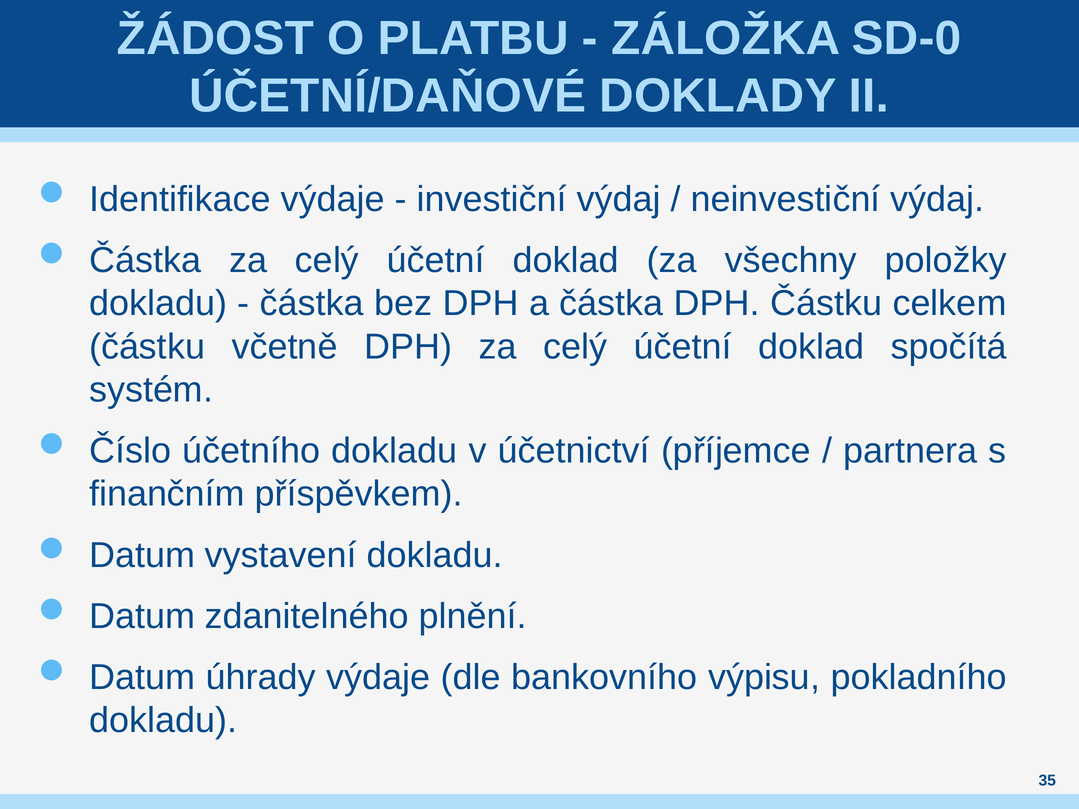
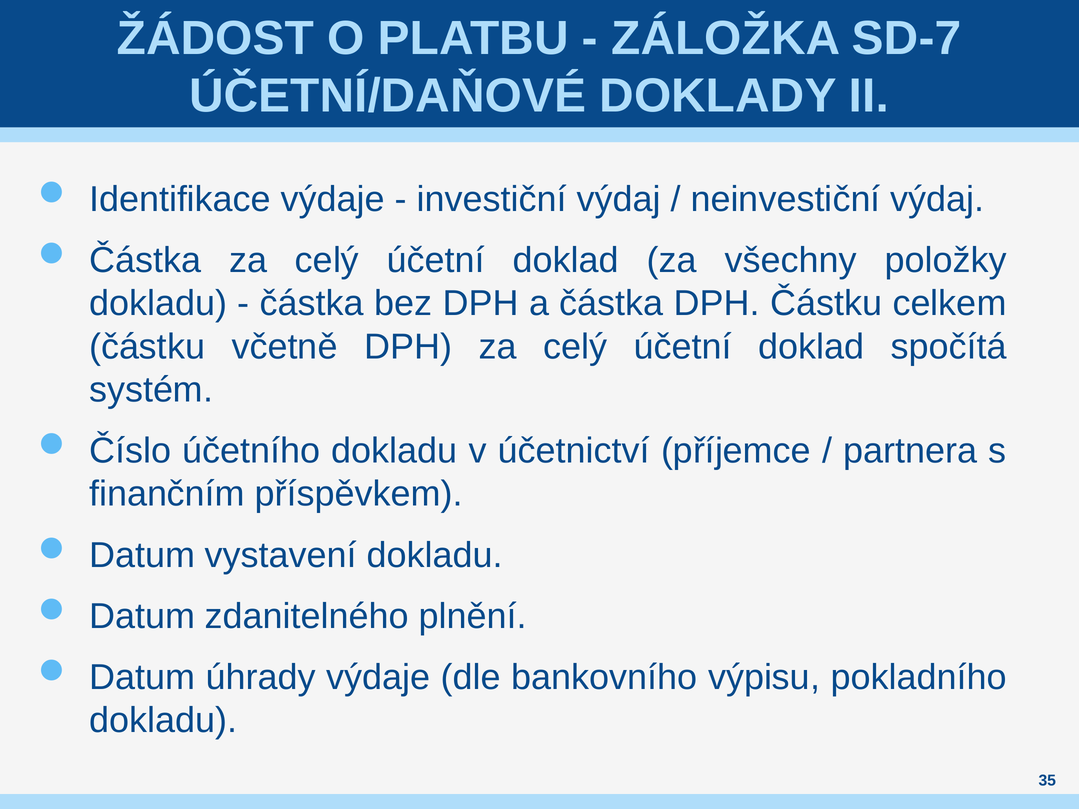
SD-0: SD-0 -> SD-7 (907, 38)
